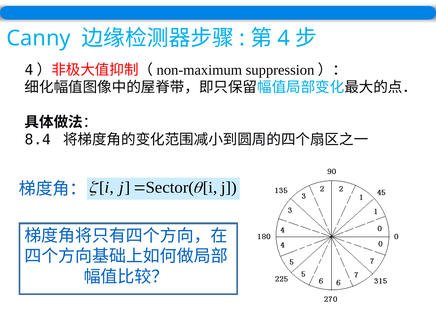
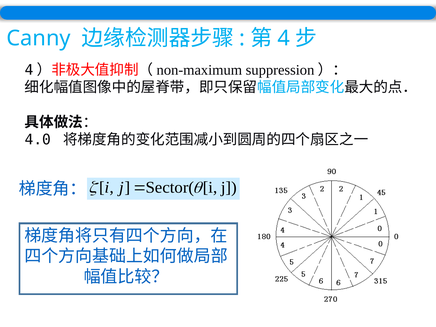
8.4: 8.4 -> 4.0 (38, 140)
